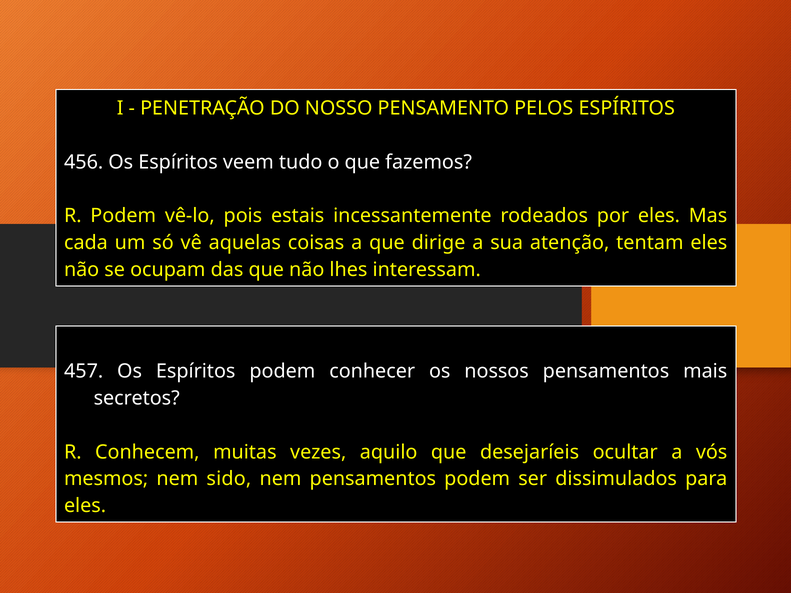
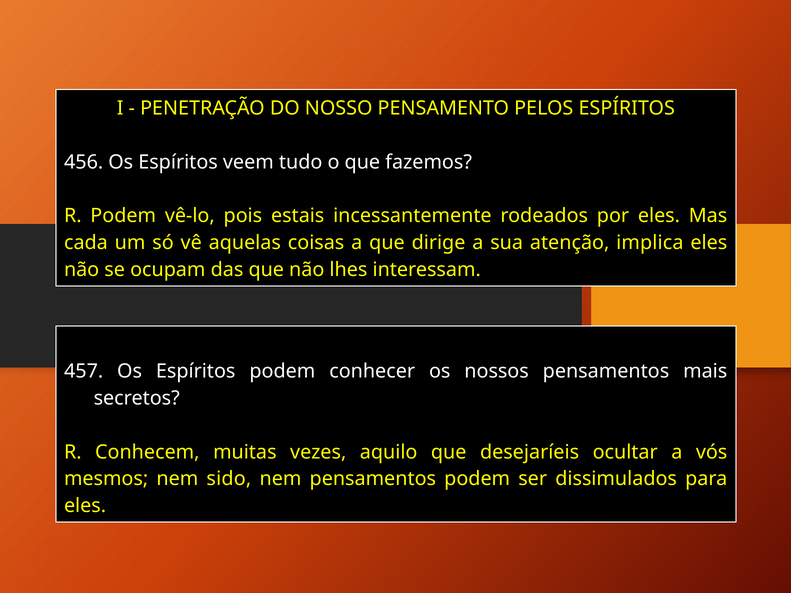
tentam: tentam -> implica (650, 243)
